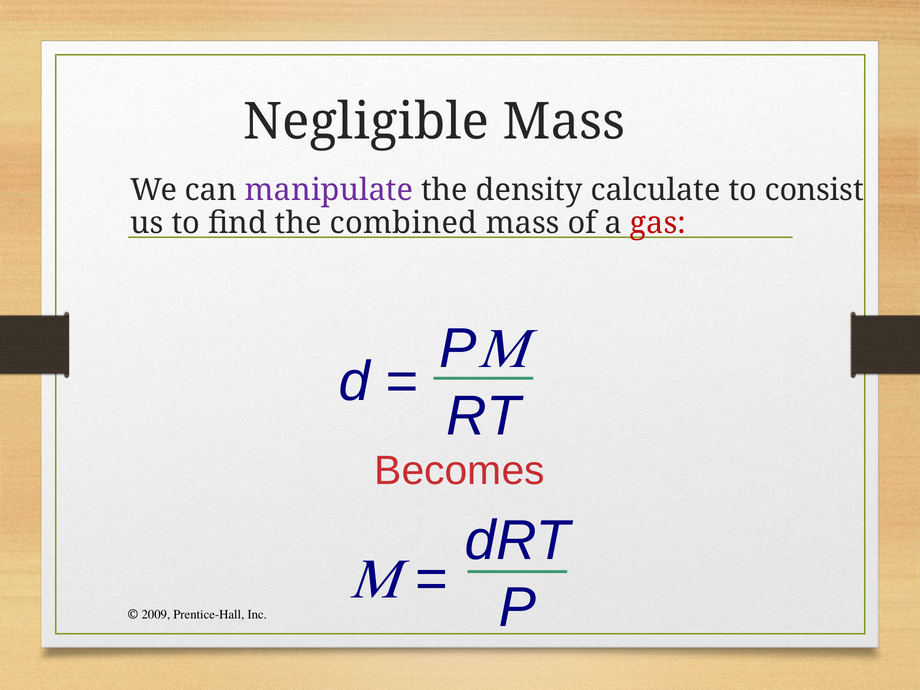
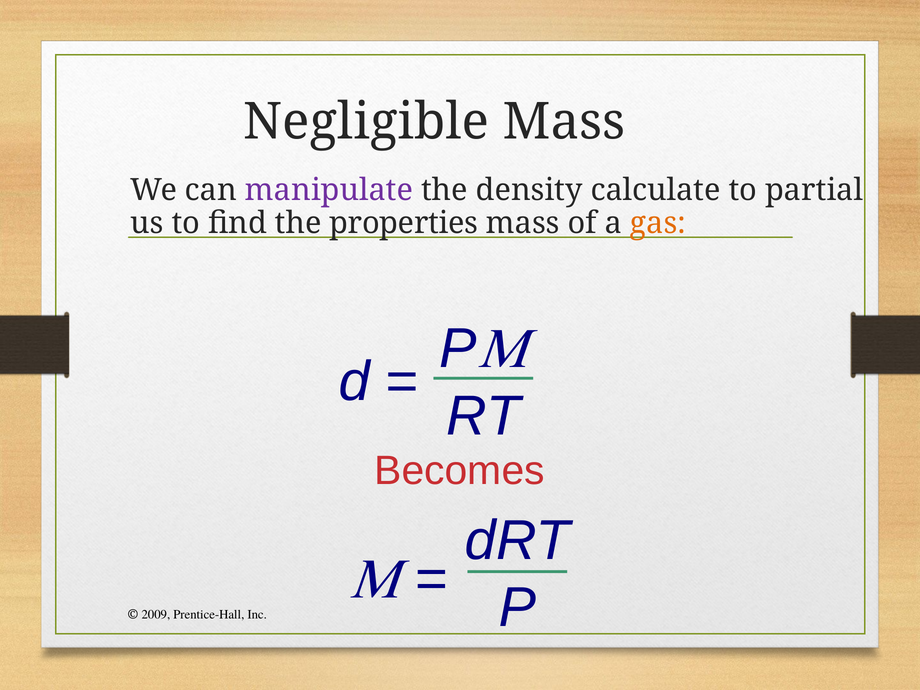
consist: consist -> partial (814, 190)
combined: combined -> properties (404, 223)
gas colour: red -> orange (658, 223)
